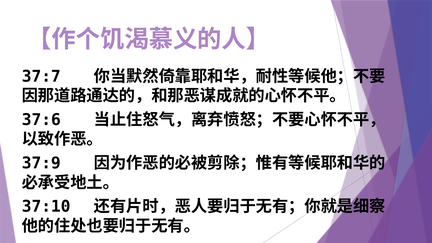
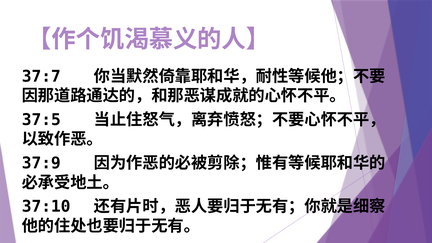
37:6: 37:6 -> 37:5 (41, 120)
